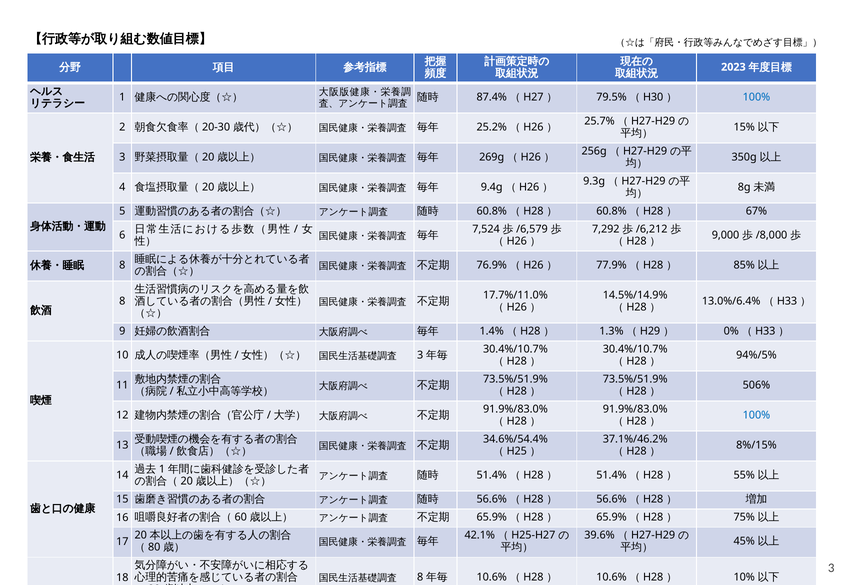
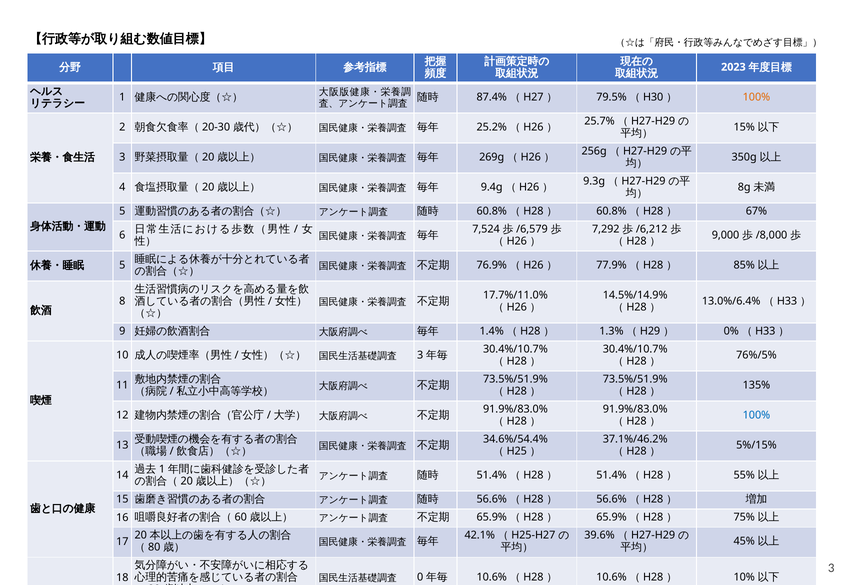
100% colour: blue -> orange (756, 97)
8: 8 -> 5 (122, 265)
94%/5%: 94%/5% -> 76%/5% (756, 355)
506%: 506% -> 135% (756, 385)
8%/15%: 8%/15% -> 5%/15% (756, 445)
8: 8 -> 0 (420, 577)
